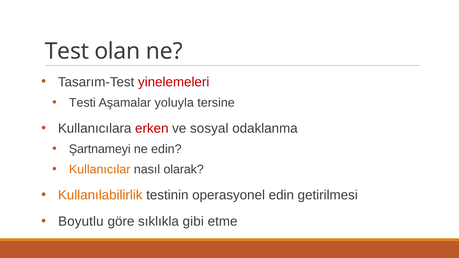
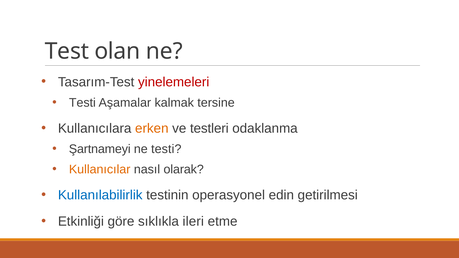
yoluyla: yoluyla -> kalmak (174, 103)
erken colour: red -> orange (152, 128)
sosyal: sosyal -> testleri (209, 128)
ne edin: edin -> testi (166, 149)
Kullanılabilirlik colour: orange -> blue (100, 195)
Boyutlu: Boyutlu -> Etkinliği (81, 222)
gibi: gibi -> ileri (193, 222)
